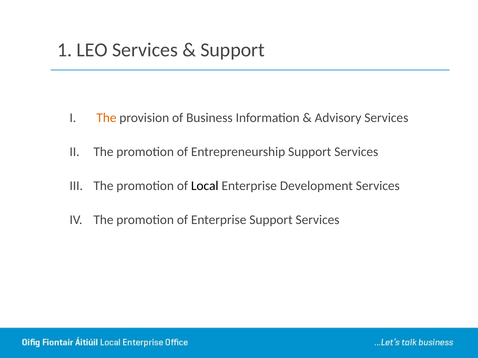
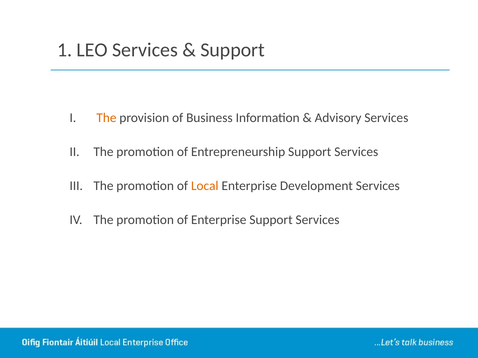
Local colour: black -> orange (205, 186)
